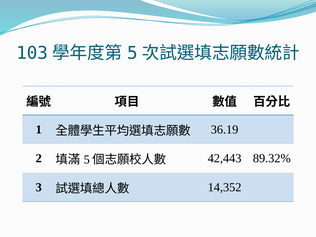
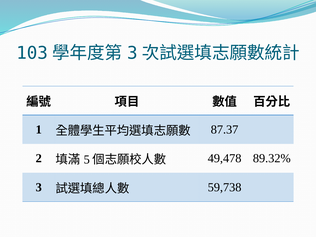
5: 5 -> 3 (133, 53)
36.19: 36.19 -> 87.37 (225, 130)
42,443: 42,443 -> 49,478 (225, 158)
14,352: 14,352 -> 59,738 (225, 187)
